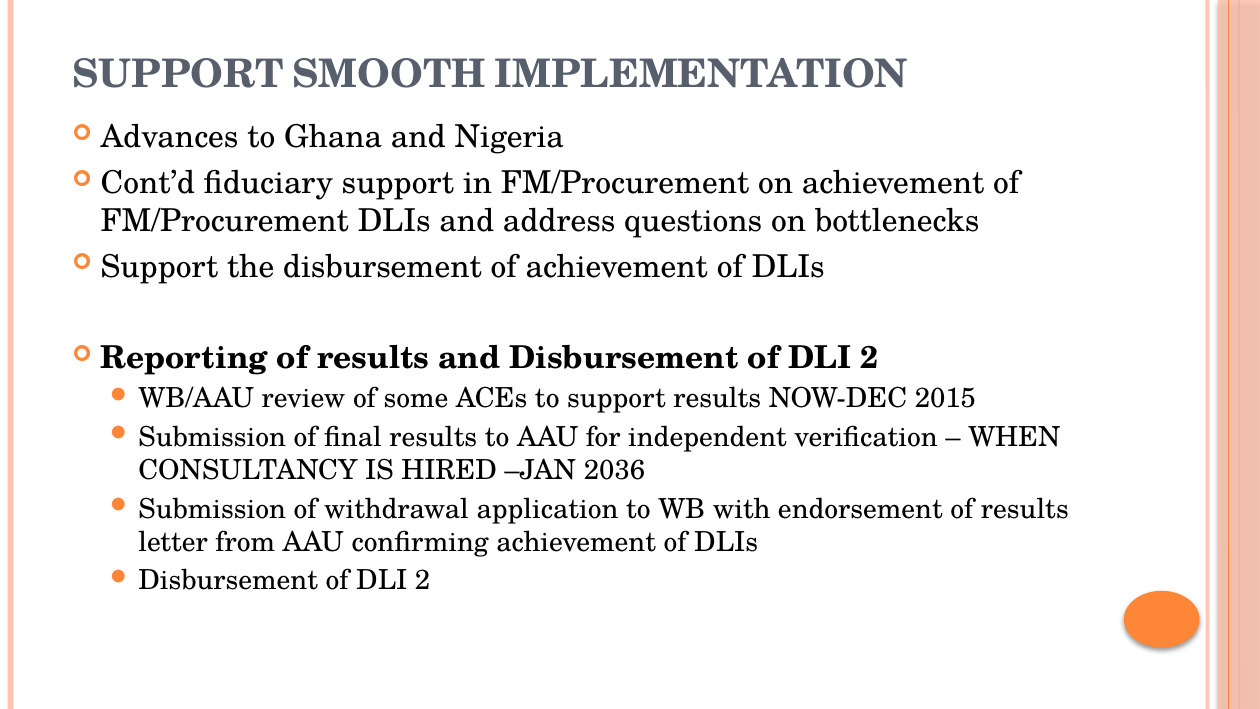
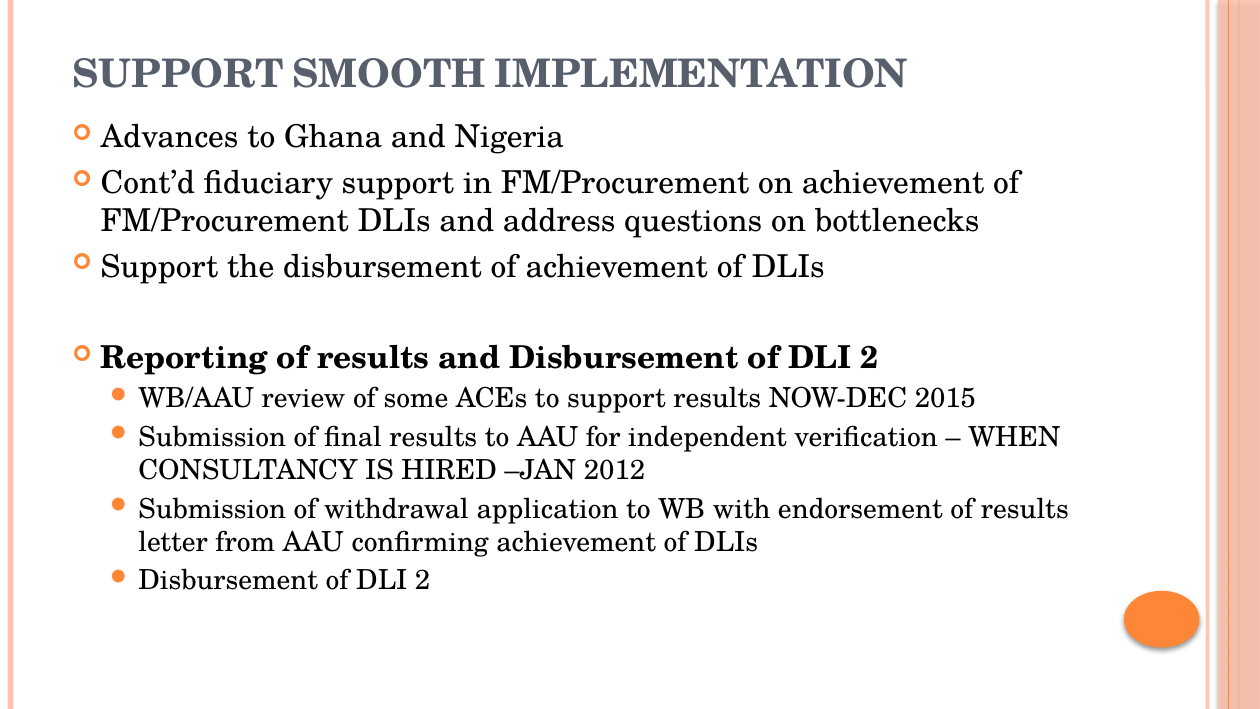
2036: 2036 -> 2012 (615, 470)
